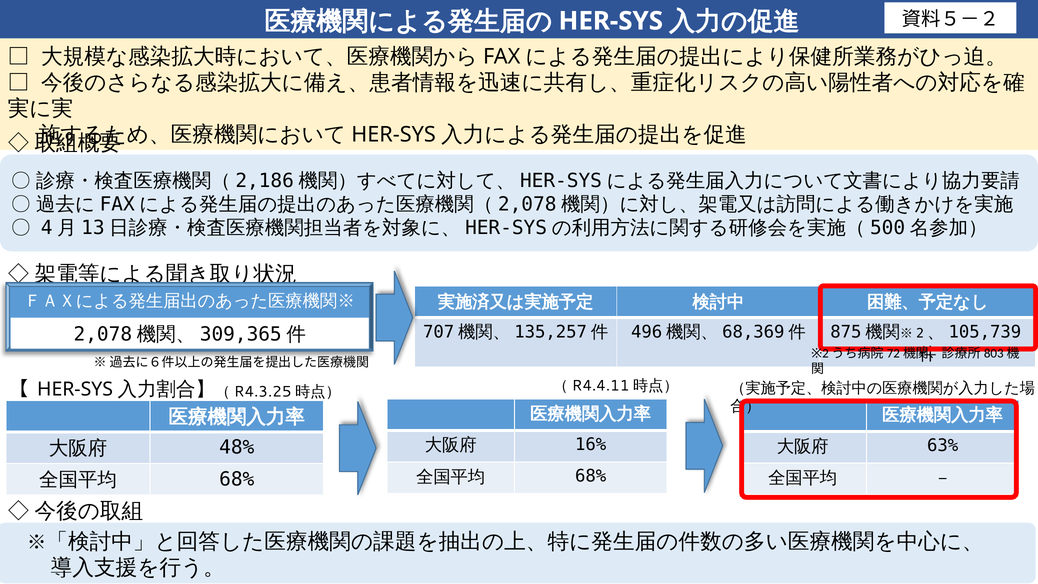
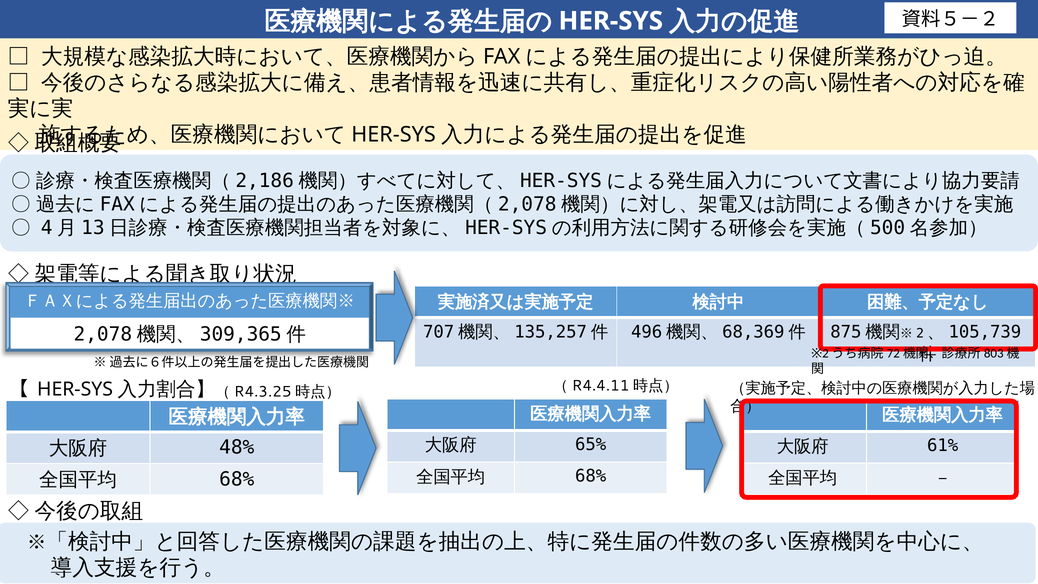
16%: 16% -> 65% (591, 445)
63%: 63% -> 61% (943, 446)
